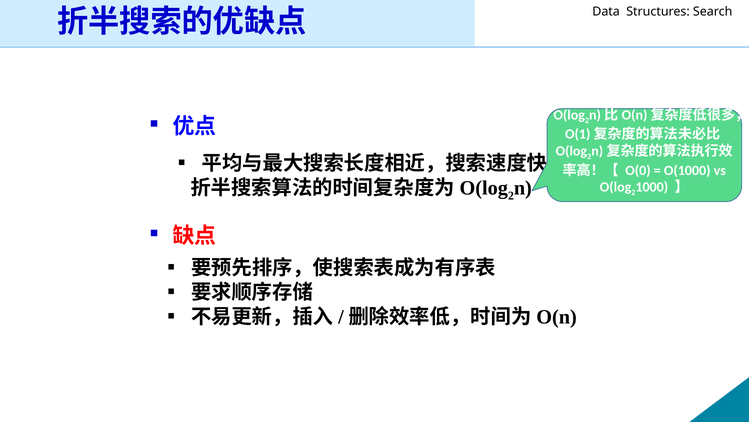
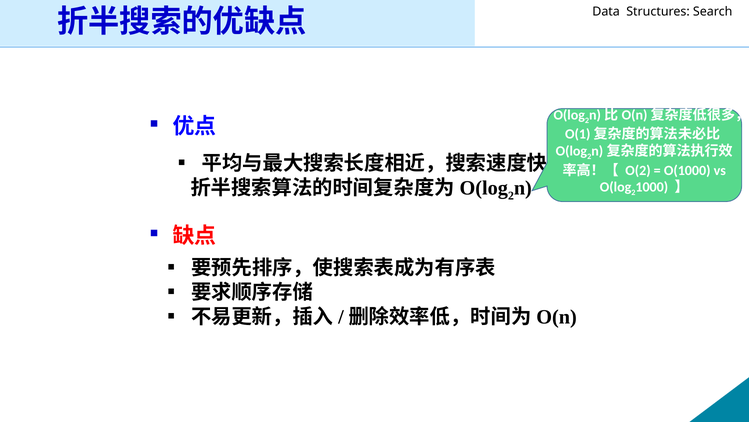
O(0: O(0 -> O(2 (638, 170)
